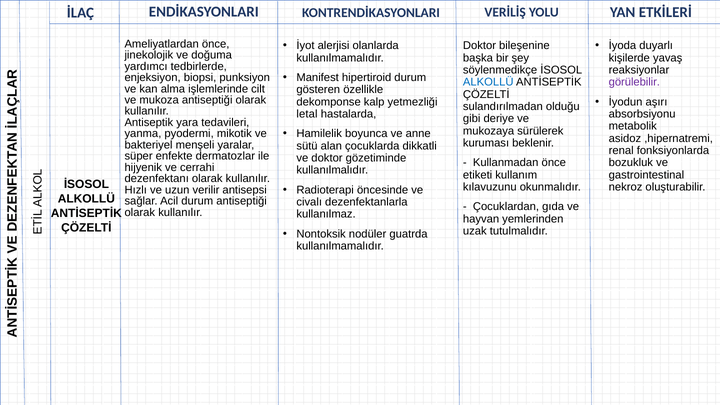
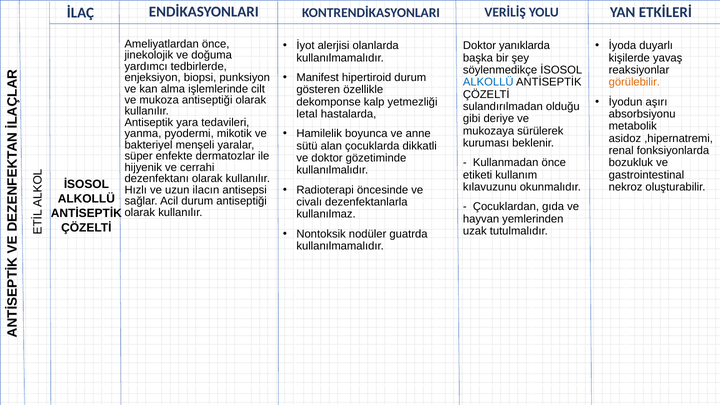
bileşenine: bileşenine -> yanıklarda (524, 46)
görülebilir colour: purple -> orange (634, 82)
verilir: verilir -> ilacın (206, 190)
